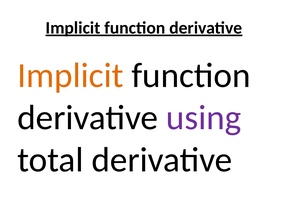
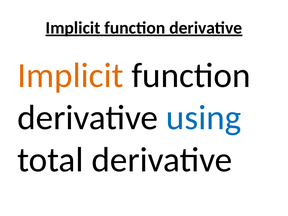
using colour: purple -> blue (204, 118)
